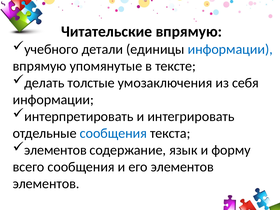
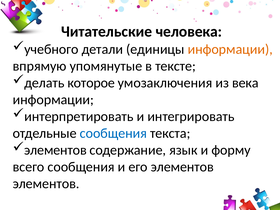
Читательские впрямую: впрямую -> человека (189, 32)
информации colour: blue -> orange (230, 49)
толстые: толстые -> которое (91, 83)
себя: себя -> века (245, 83)
